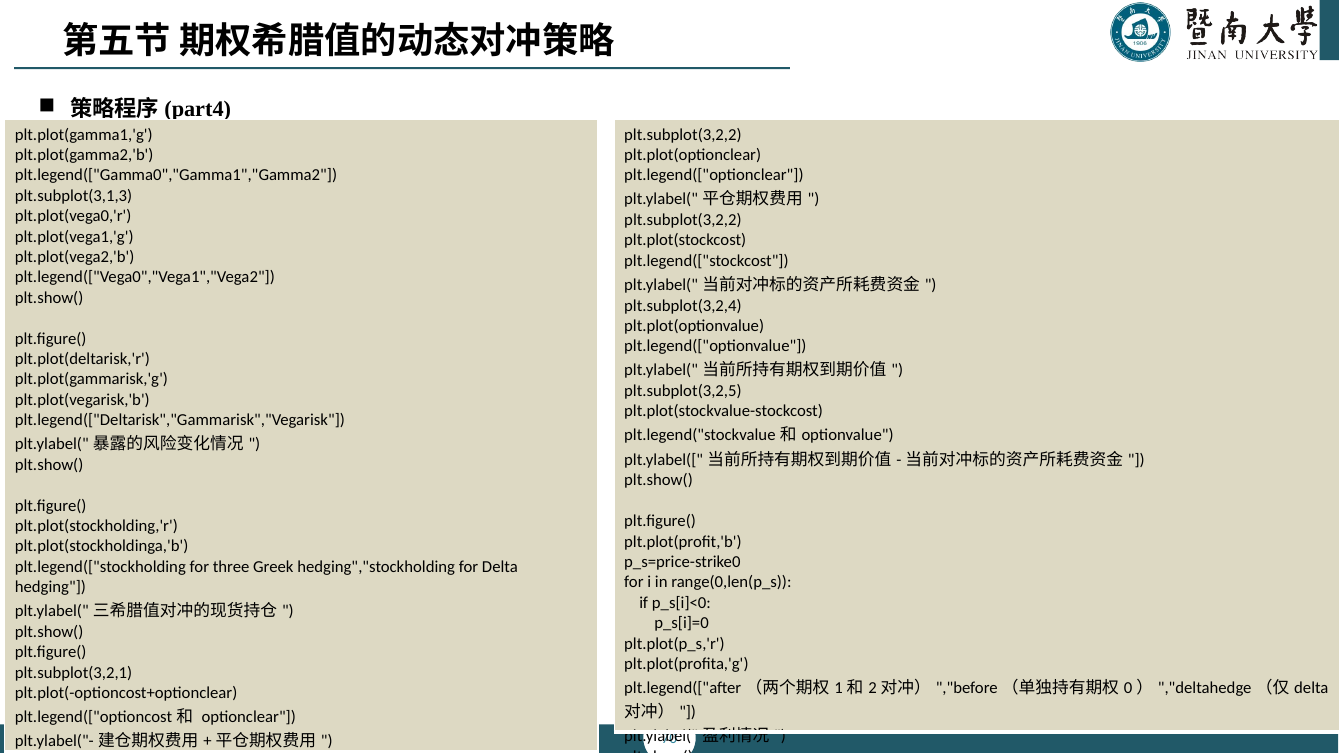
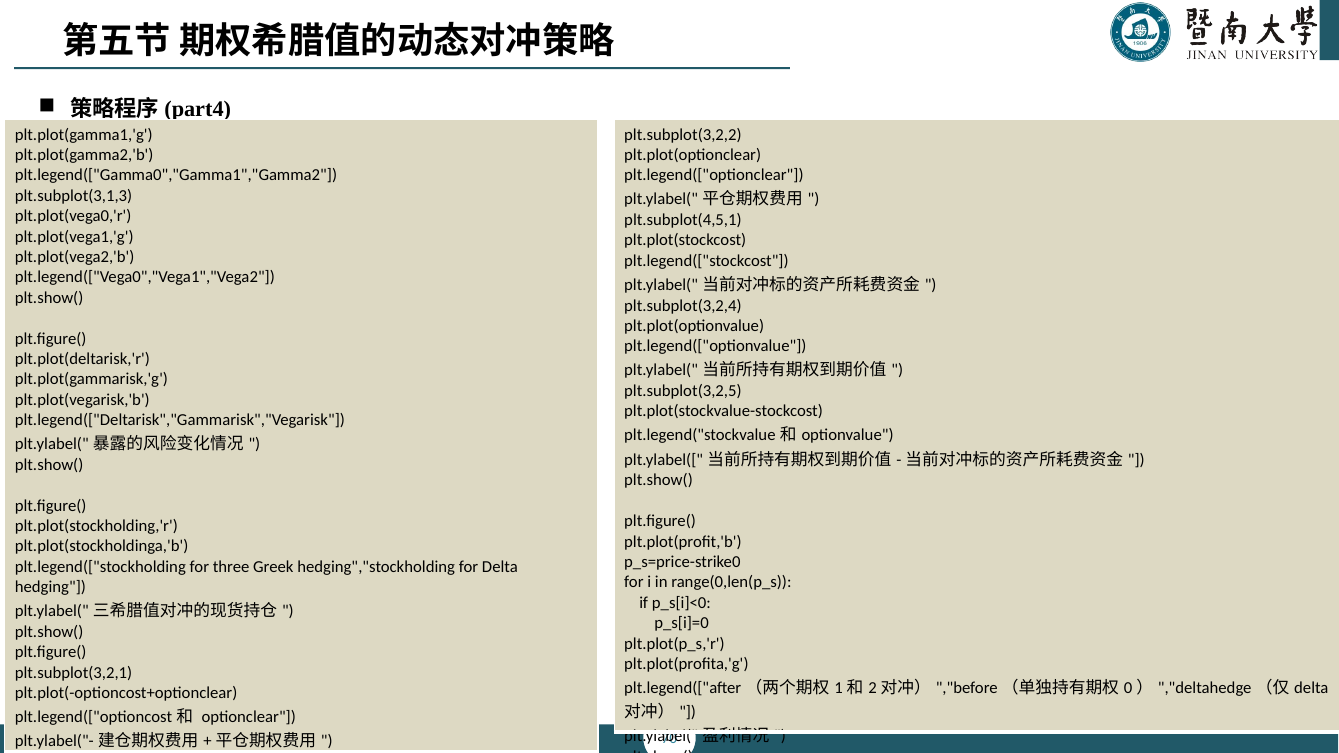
plt.subplot(3,2,2: plt.subplot(3,2,2 -> plt.subplot(4,5,1 (683, 220)
